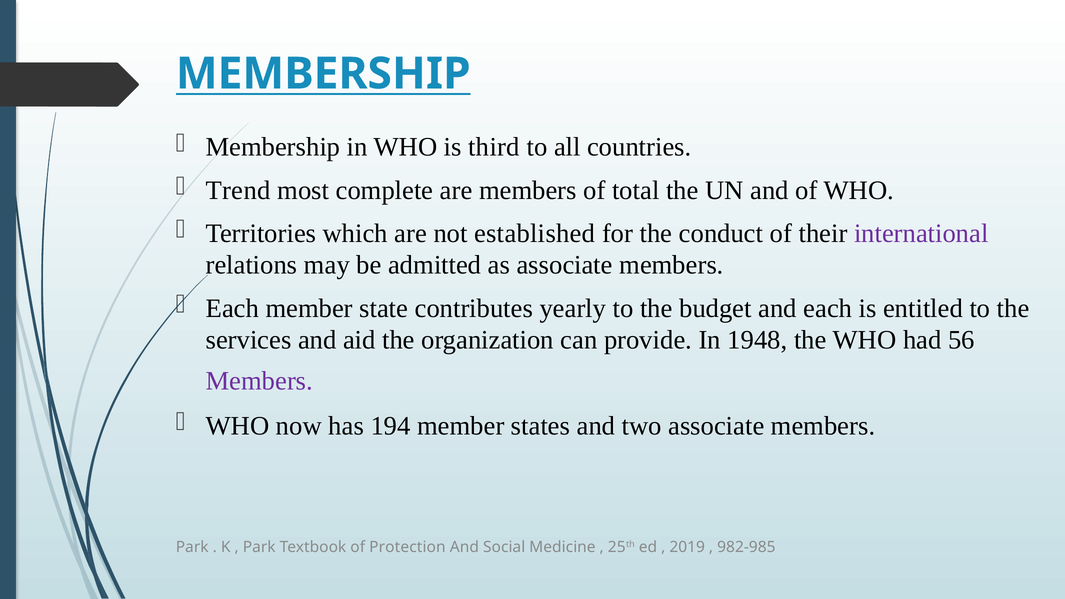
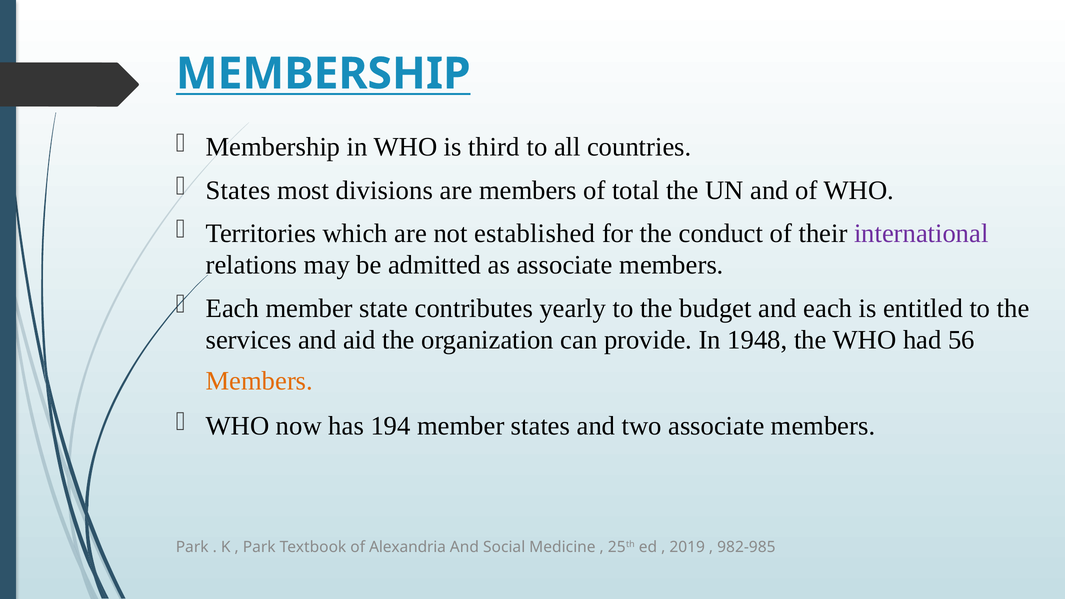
Trend: Trend -> States (238, 190)
complete: complete -> divisions (384, 190)
Members colour: purple -> orange (259, 381)
Protection: Protection -> Alexandria (408, 547)
